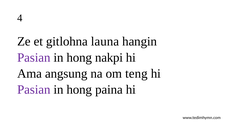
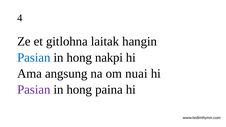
launa: launa -> laitak (105, 41)
Pasian colour: purple -> blue (34, 58)
teng: teng -> nuai (136, 74)
